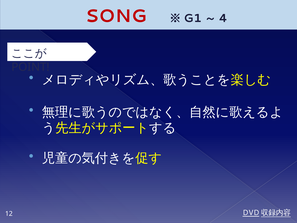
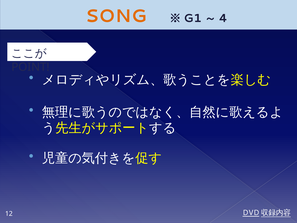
SONG colour: red -> orange (116, 16)
